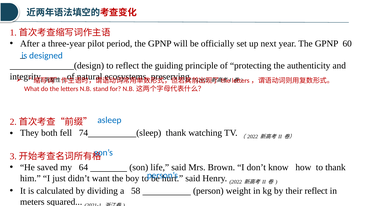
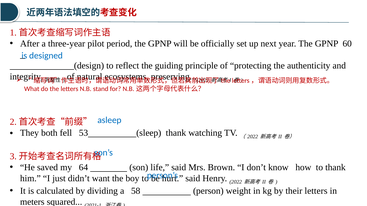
74: 74 -> 53 (83, 133)
their reflect: reflect -> letters (316, 191)
